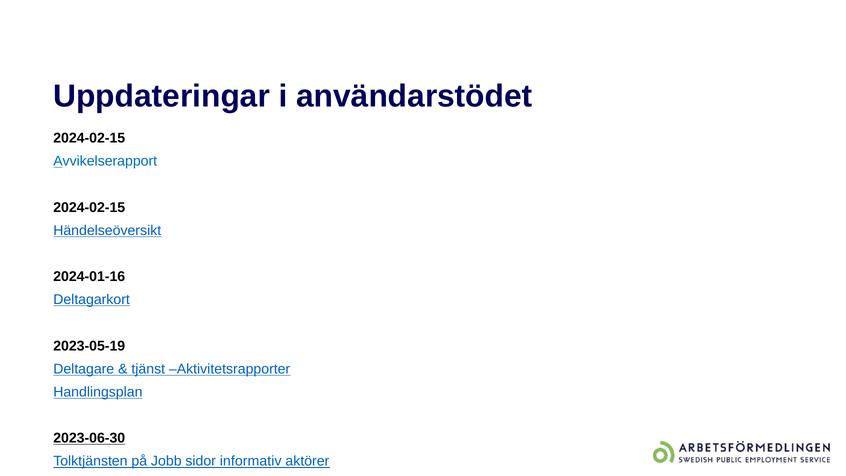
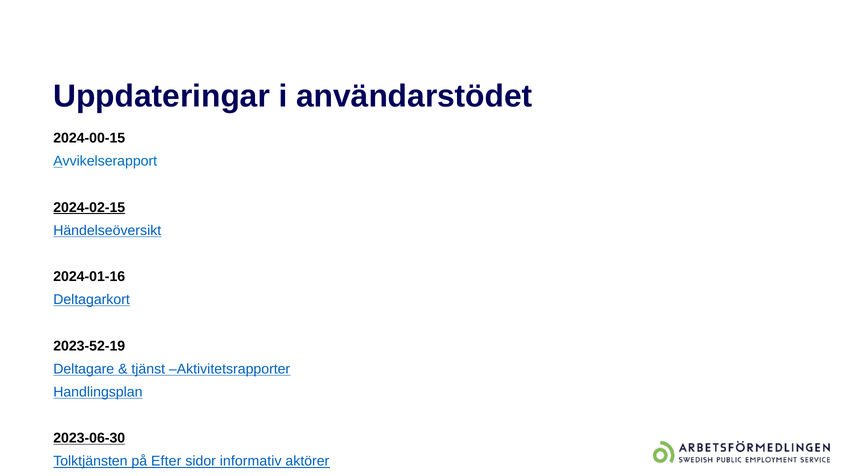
2024-02-15: 2024-02-15 -> 2024-00-15 (89, 138)
2024-02-15 underline: none -> present (89, 207)
2023-05-19: 2023-05-19 -> 2023-52-19 (89, 346)
Jobb: Jobb -> Efter (166, 461)
